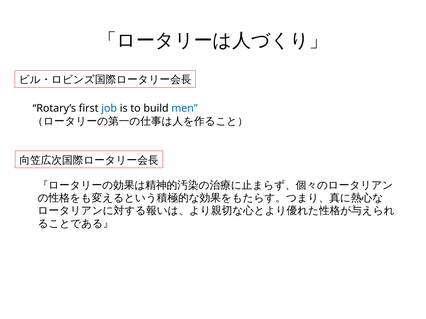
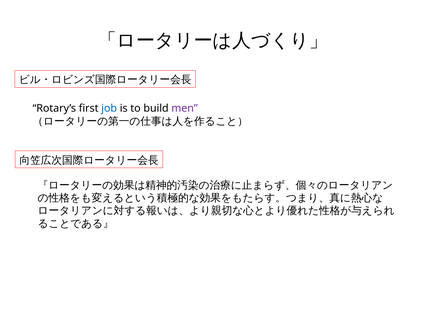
men colour: blue -> purple (185, 109)
